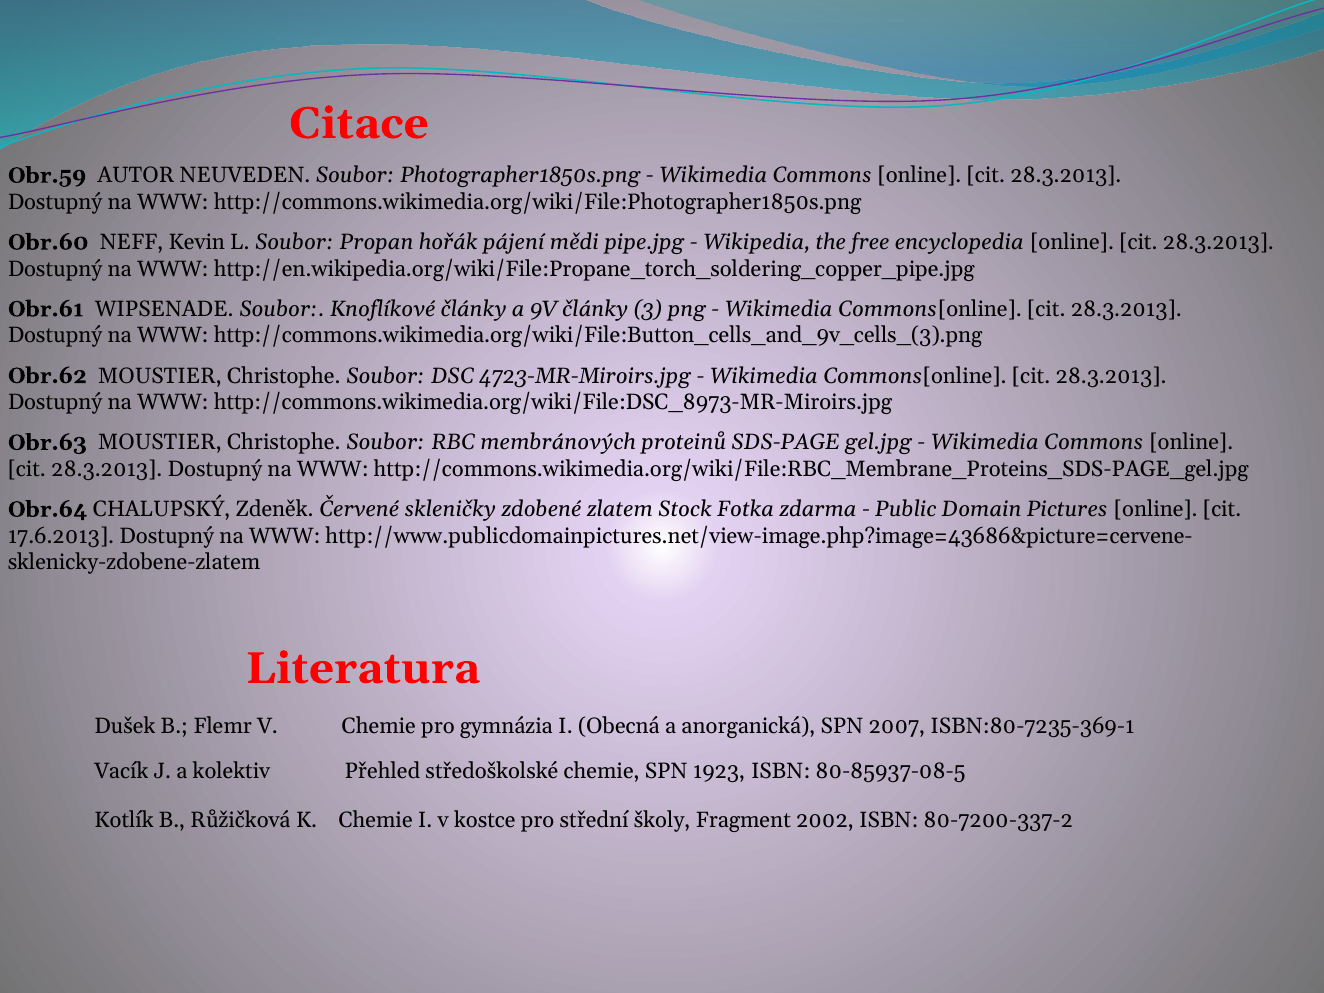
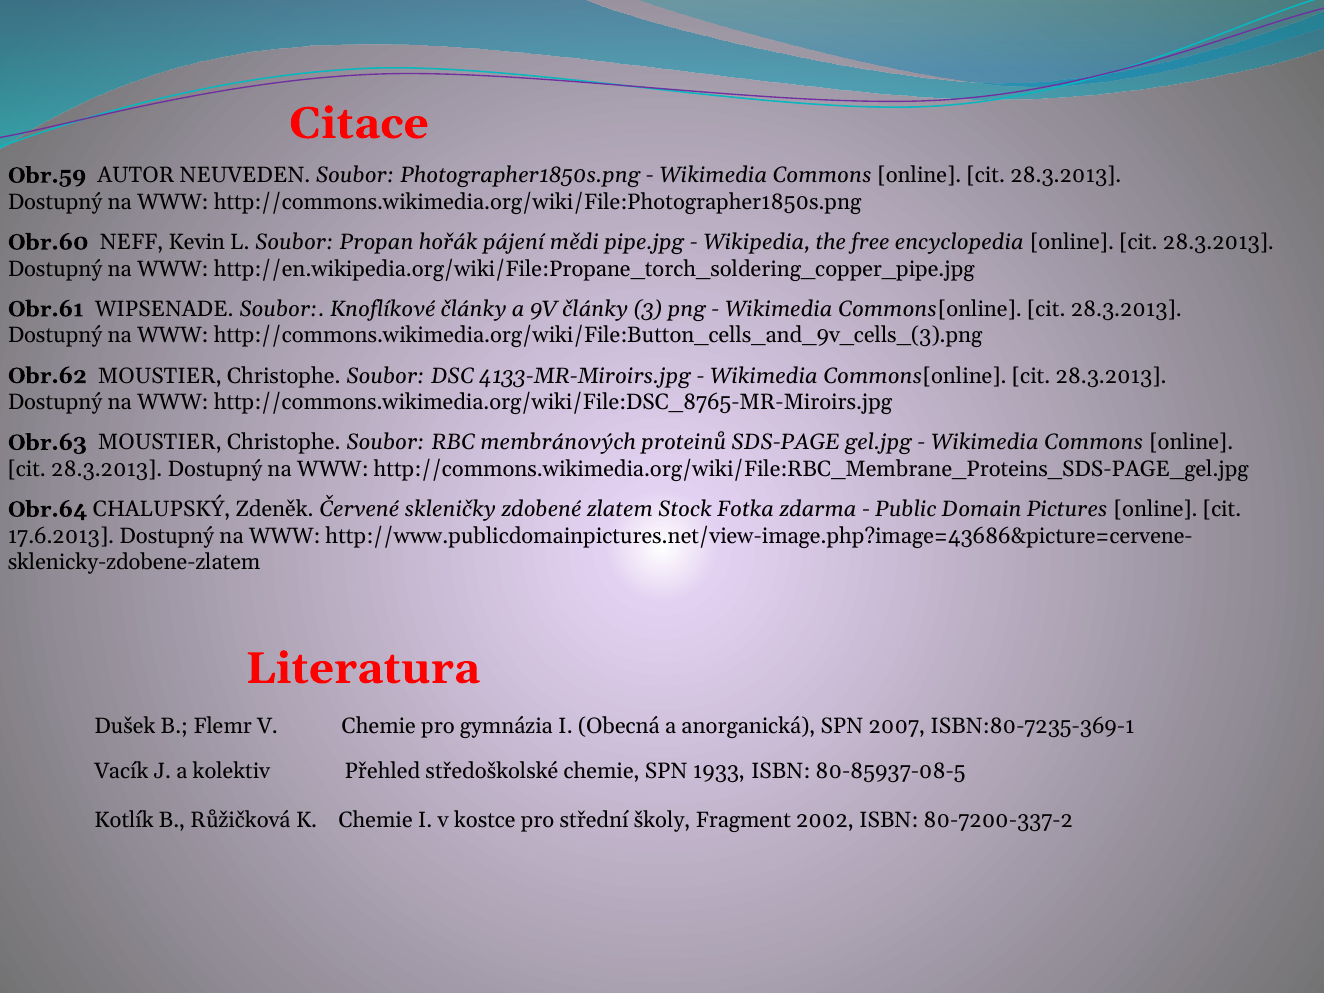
4723-MR-Miroirs.jpg: 4723-MR-Miroirs.jpg -> 4133-MR-Miroirs.jpg (585, 376)
http://commons.wikimedia.org/wiki/File:DSC_8973-MR-Miroirs.jpg: http://commons.wikimedia.org/wiki/File:DSC_8973-MR-Miroirs.jpg -> http://commons.wikimedia.org/wiki/File:DSC_8765-MR-Miroirs.jpg (553, 402)
1923: 1923 -> 1933 (719, 772)
